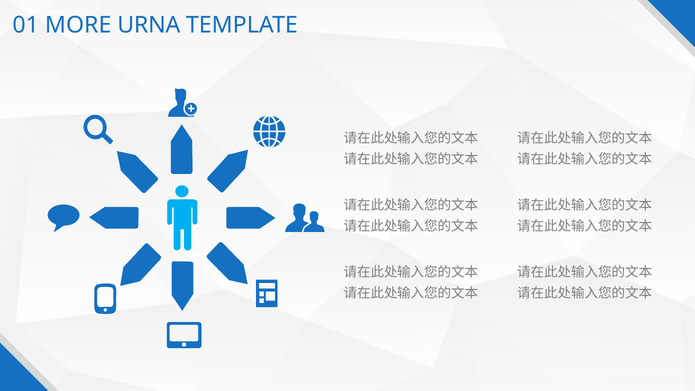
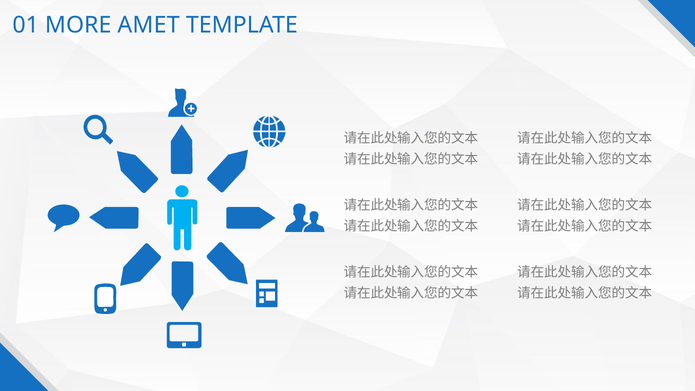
URNA: URNA -> AMET (149, 25)
